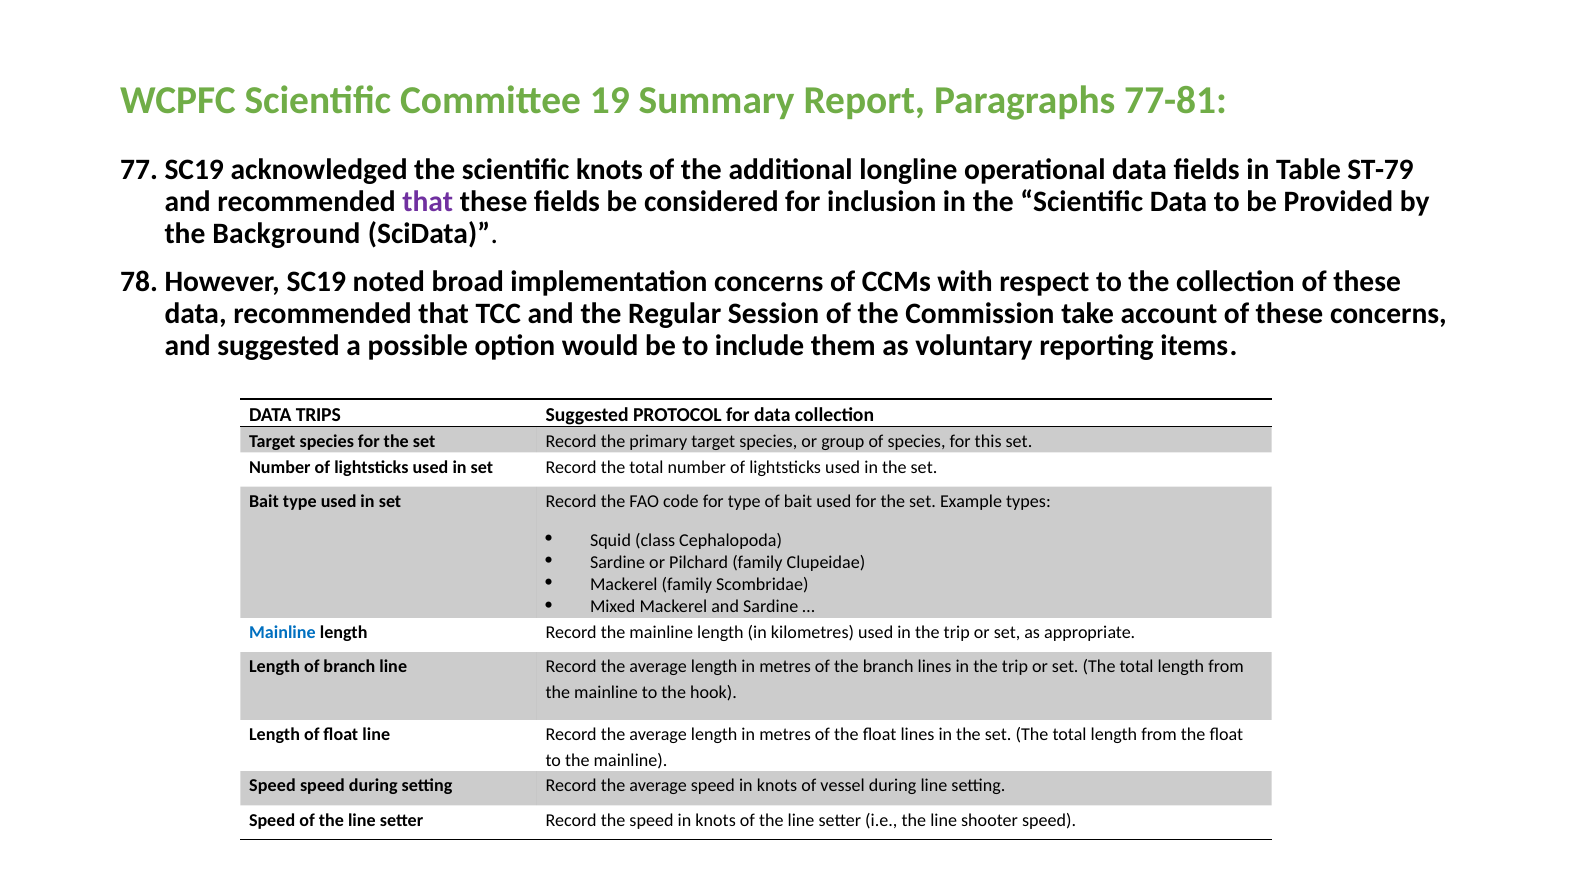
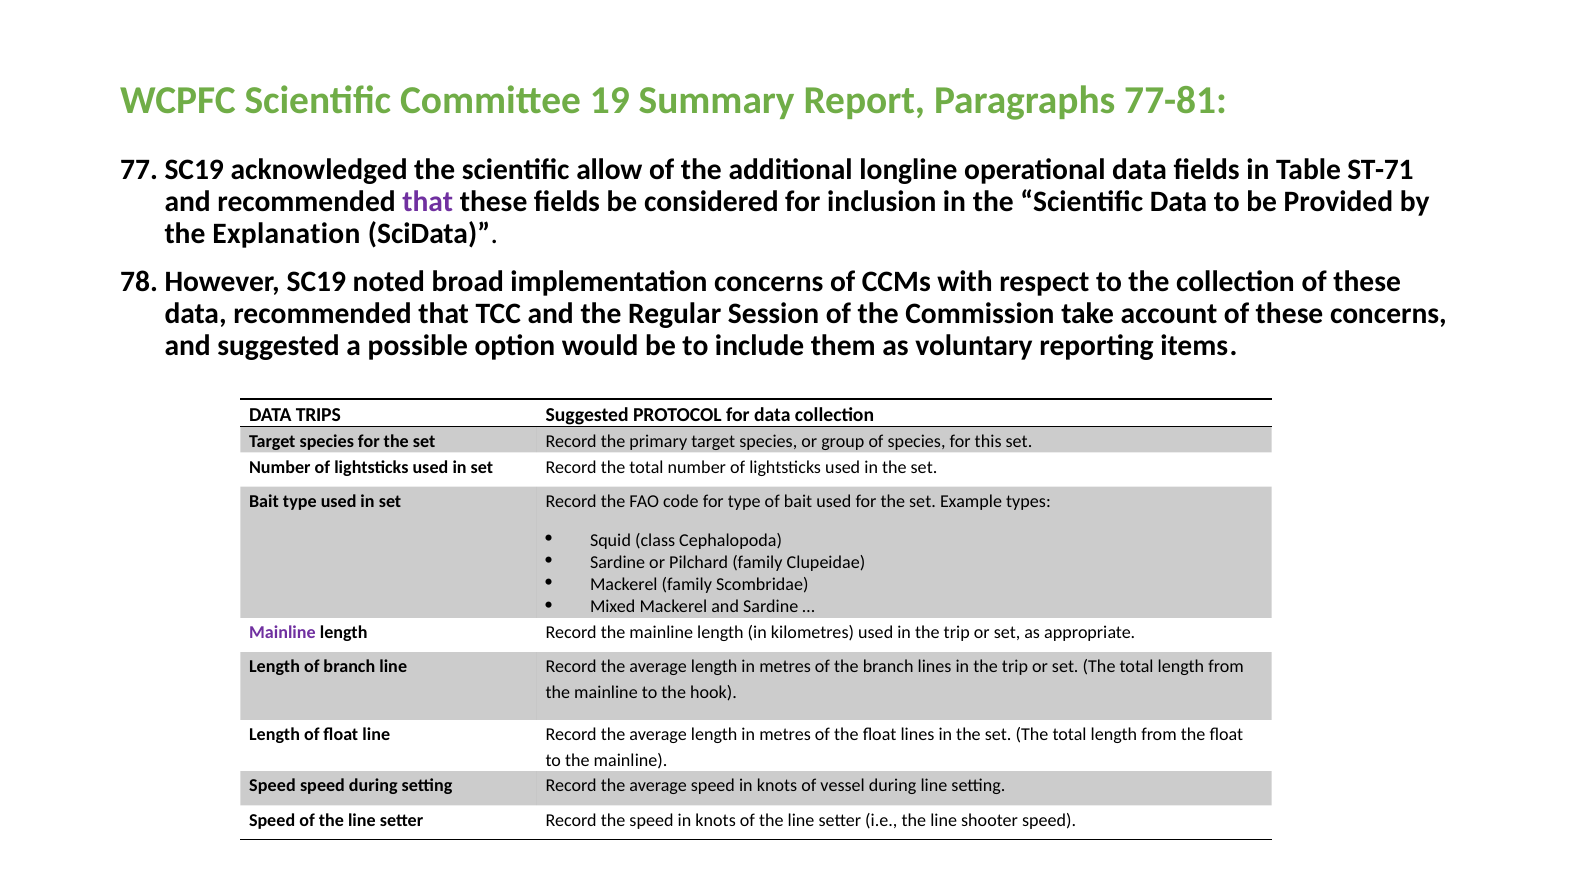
scientific knots: knots -> allow (609, 170)
ST-79: ST-79 -> ST-71 (1380, 170)
Background: Background -> Explanation (286, 234)
Mainline colour: blue -> purple (282, 632)
